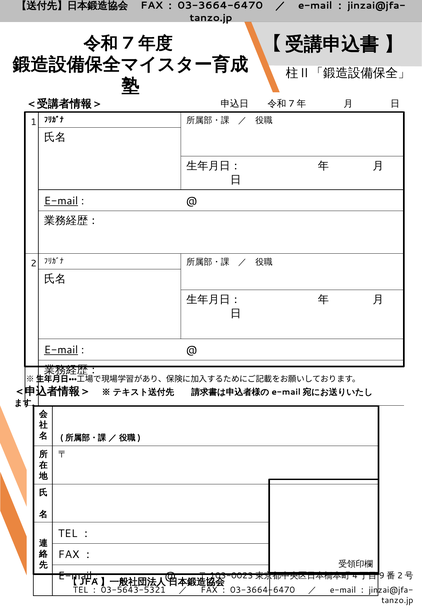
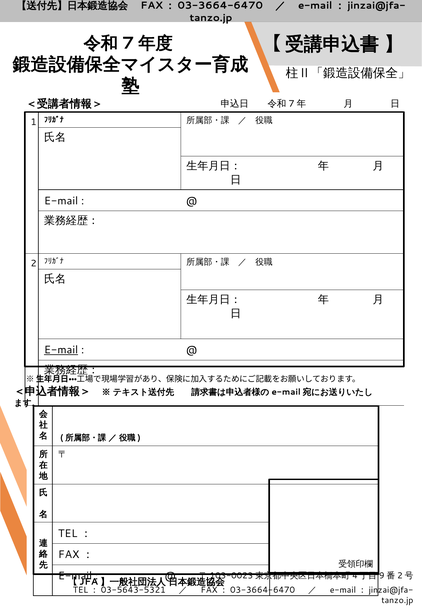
E-mail underline: present -> none (61, 201)
